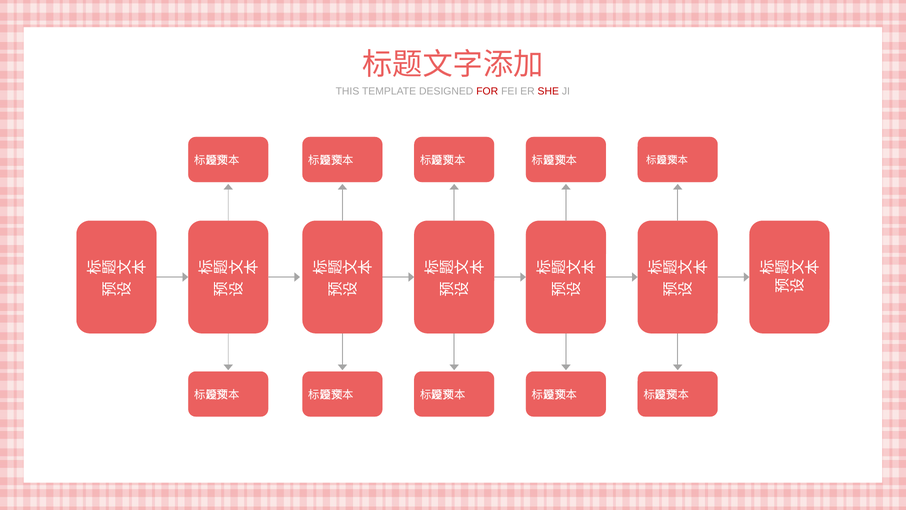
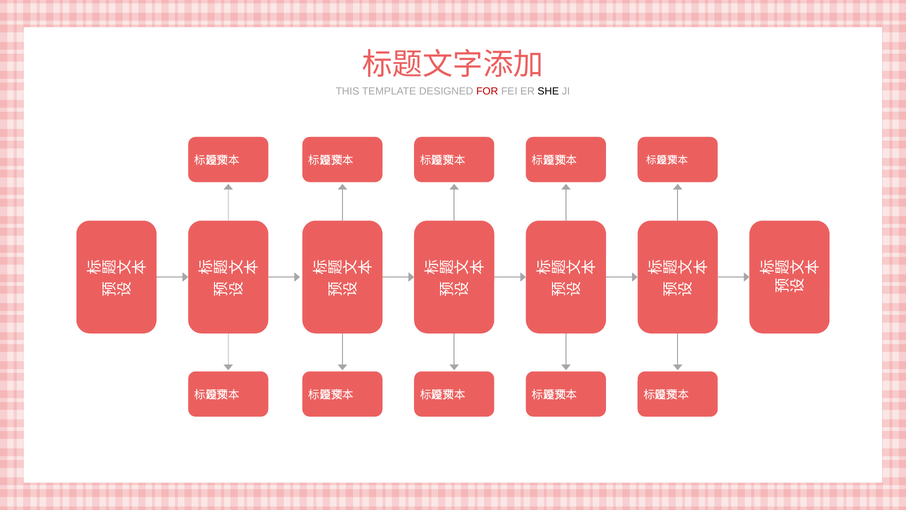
SHE colour: red -> black (548, 91)
